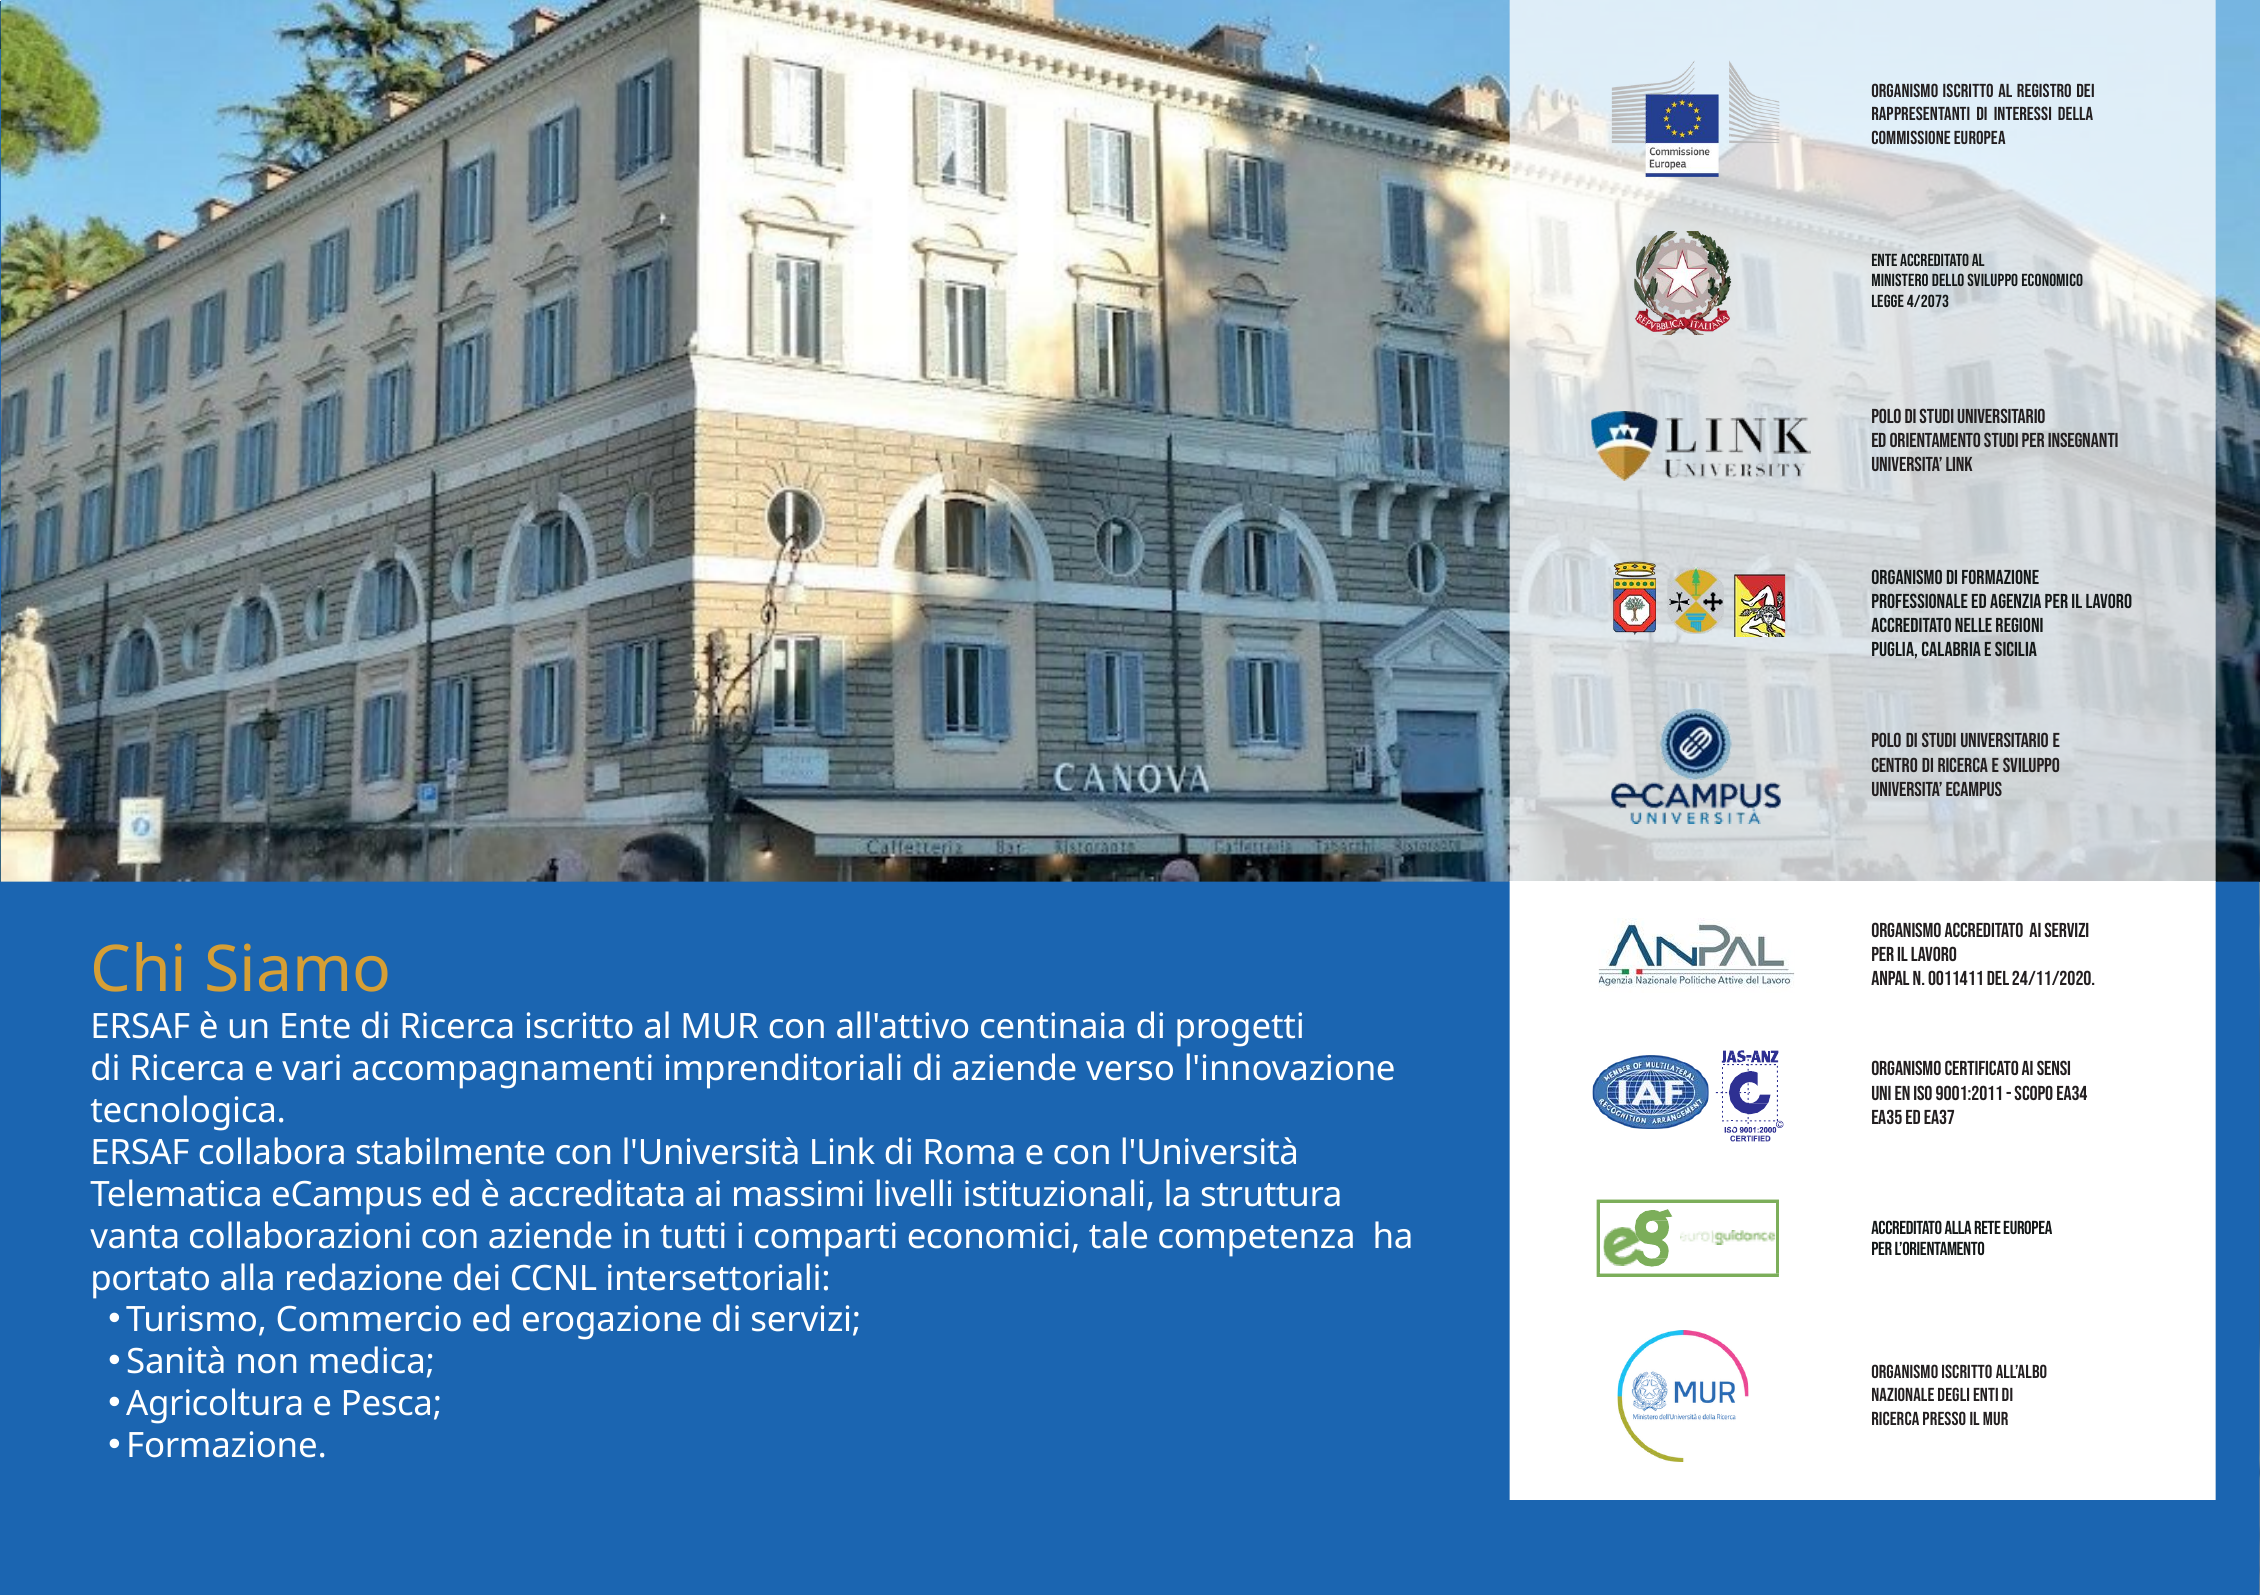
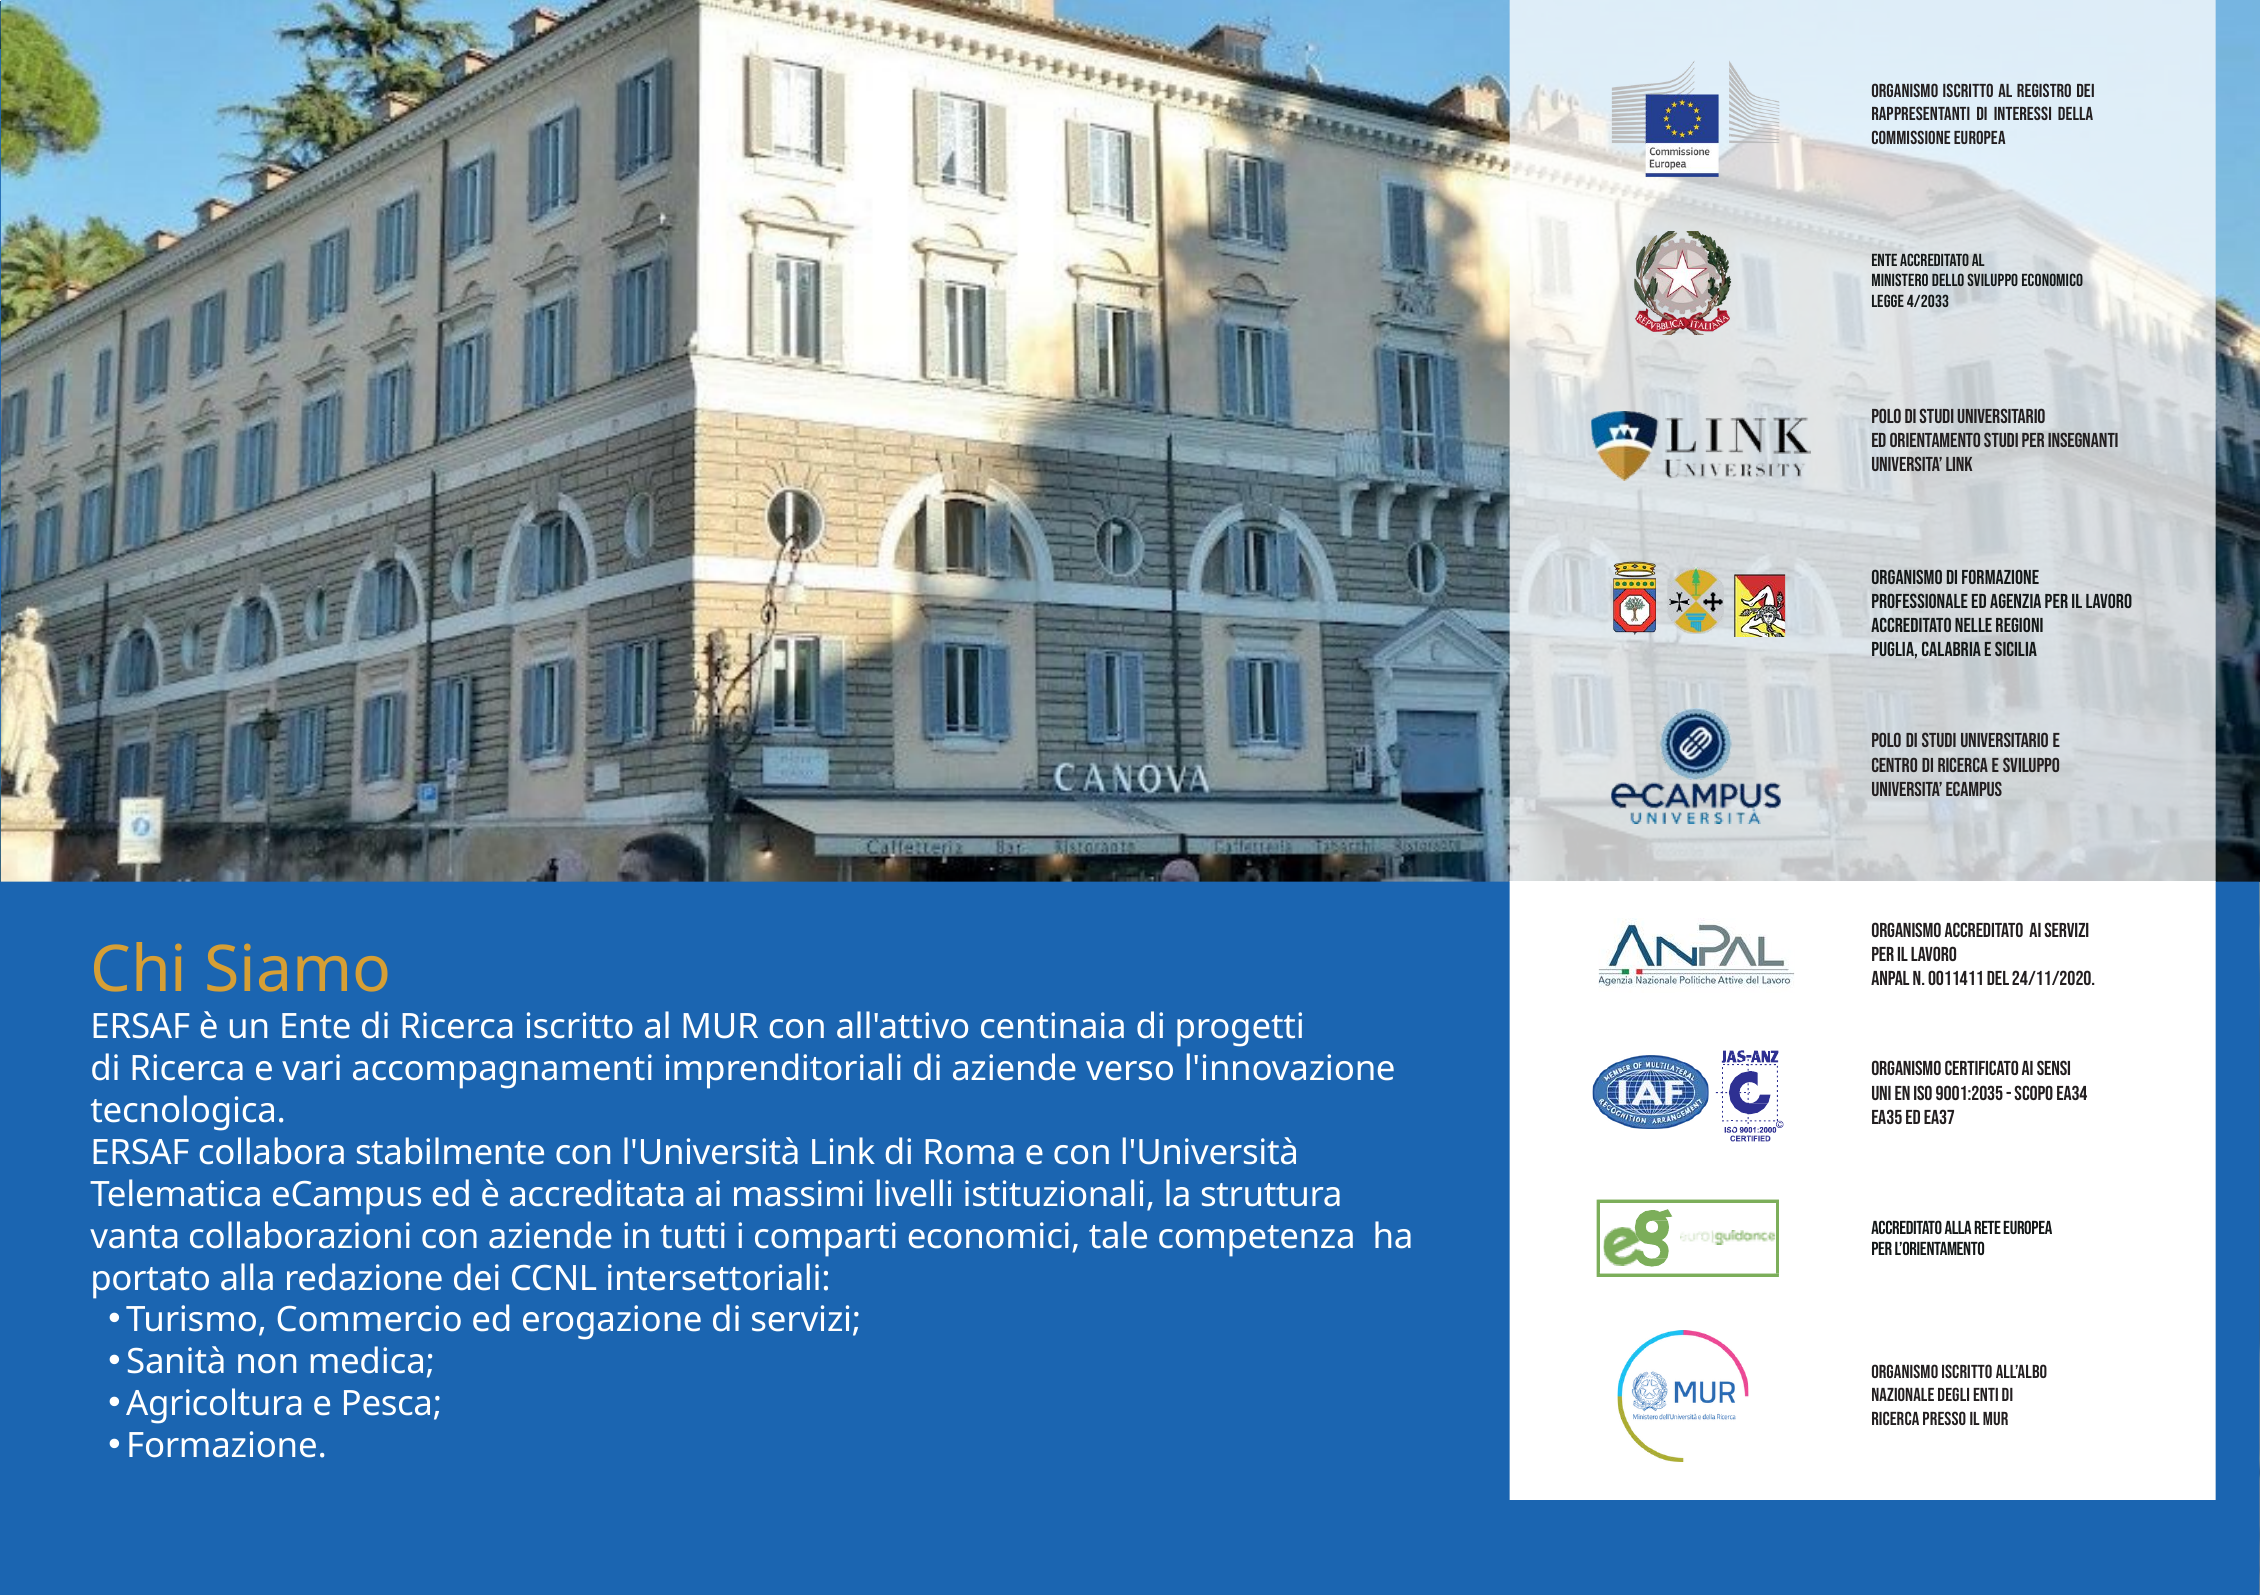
4/2073: 4/2073 -> 4/2033 (1928, 302)
9001:2011: 9001:2011 -> 9001:2035 (1969, 1093)
